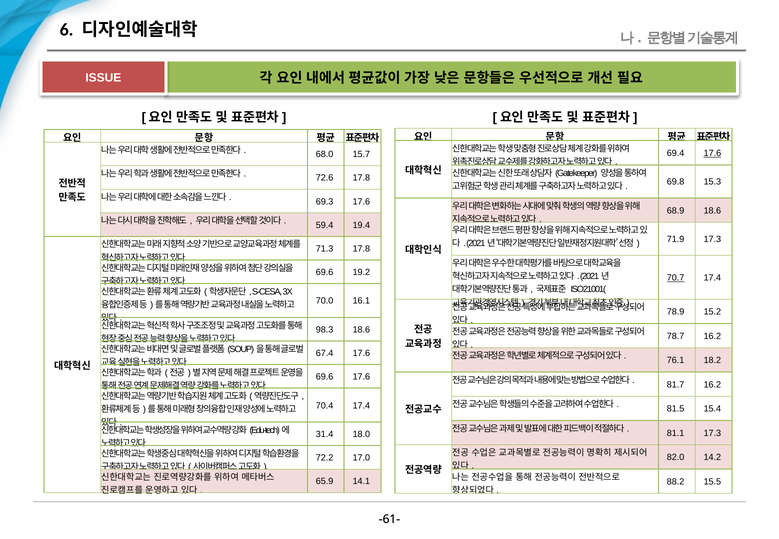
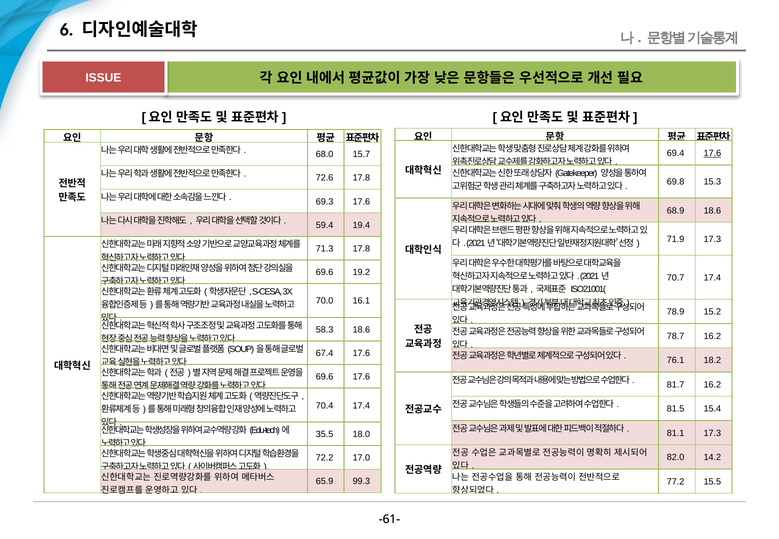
70.7 underline: present -> none (676, 278)
98.3: 98.3 -> 58.3 (325, 330)
31.4: 31.4 -> 35.5 (325, 435)
14.1: 14.1 -> 99.3 (361, 482)
88.2: 88.2 -> 77.2 (676, 482)
